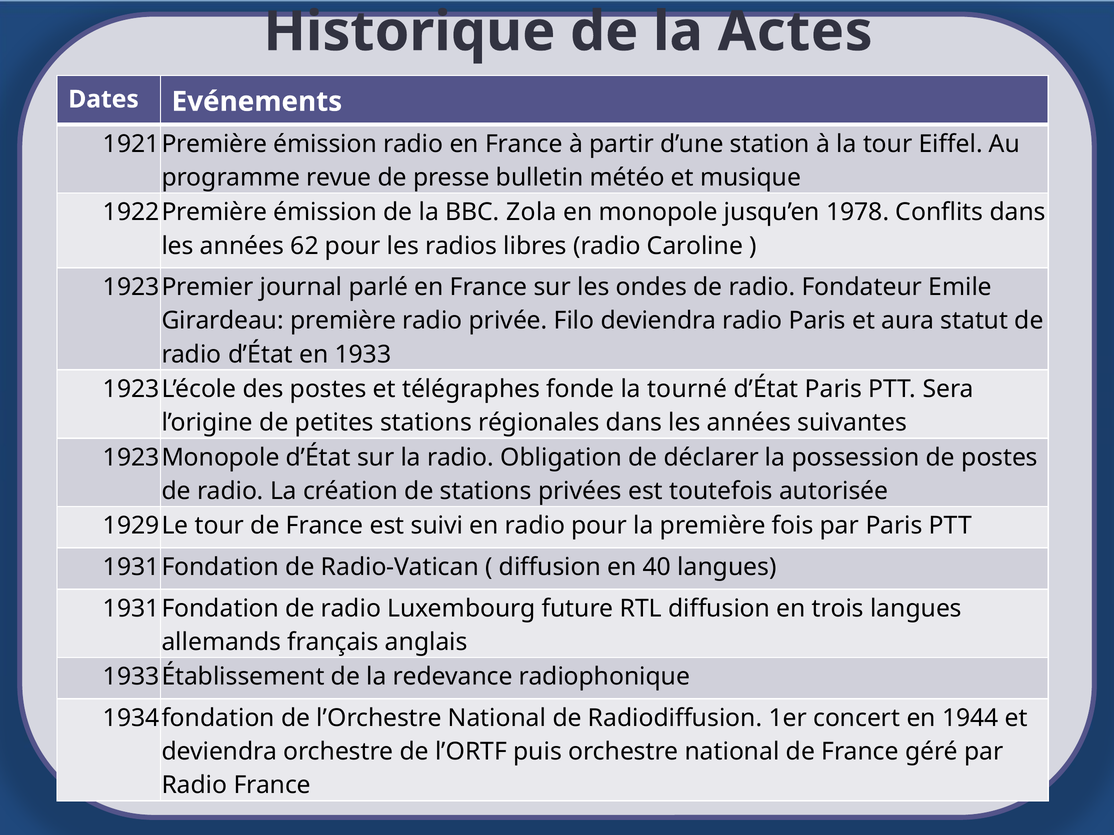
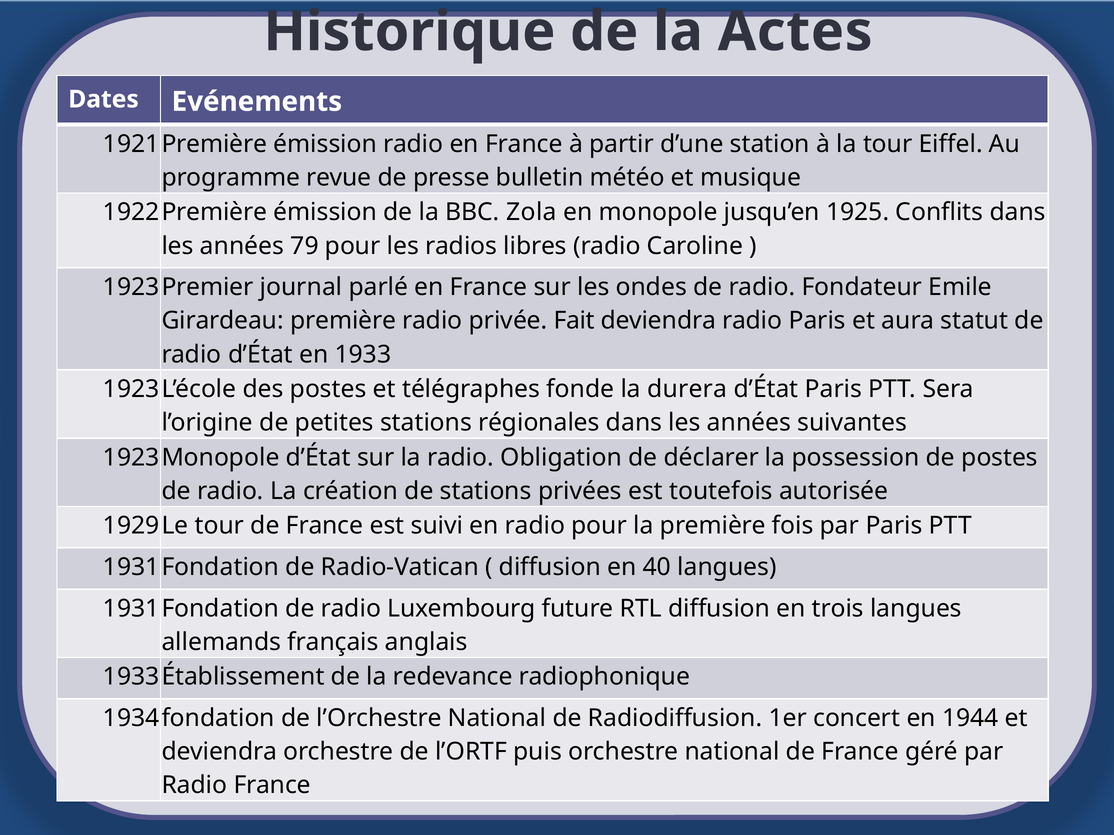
1978: 1978 -> 1925 (858, 212)
62: 62 -> 79 (304, 246)
Filo: Filo -> Fait (574, 321)
tourné: tourné -> durera (687, 389)
